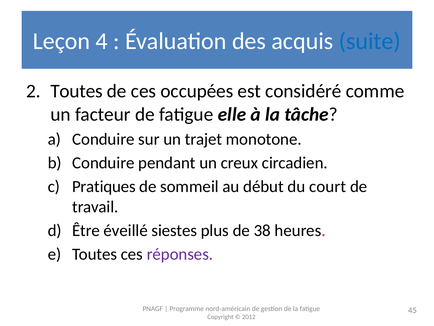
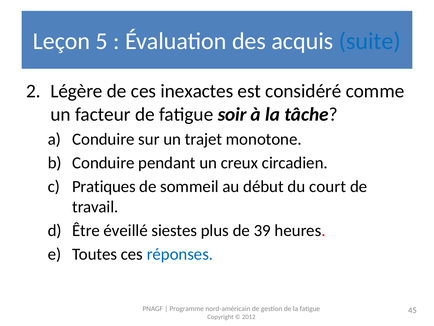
4: 4 -> 5 (102, 41)
Toutes: Toutes -> Légère (77, 91)
occupées: occupées -> inexactes (197, 91)
elle: elle -> soir (232, 114)
38: 38 -> 39 (262, 230)
réponses colour: purple -> blue (180, 254)
